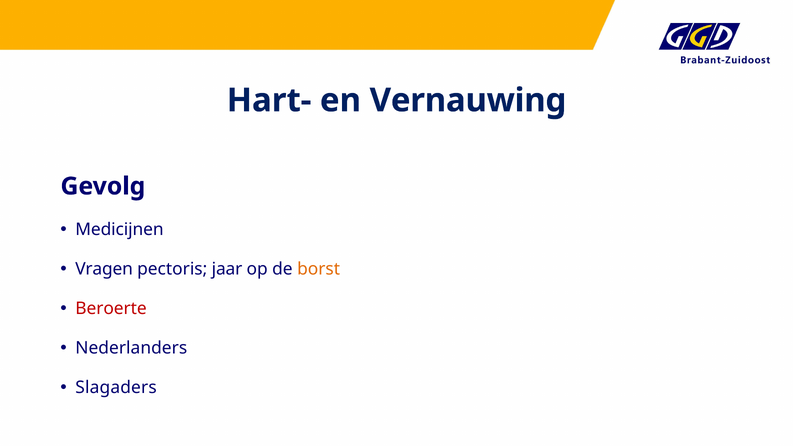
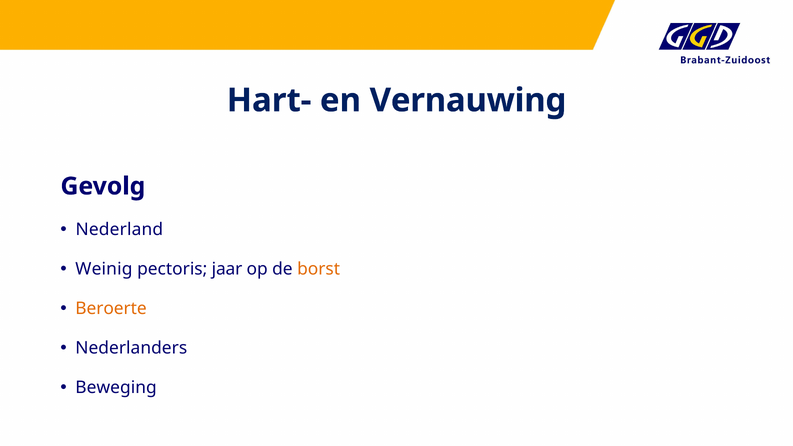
Medicijnen: Medicijnen -> Nederland (119, 230)
Vragen: Vragen -> Weinig (104, 269)
Beroerte colour: red -> orange (111, 309)
Slagaders: Slagaders -> Beweging (116, 388)
